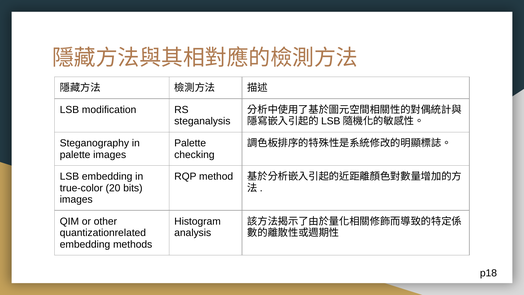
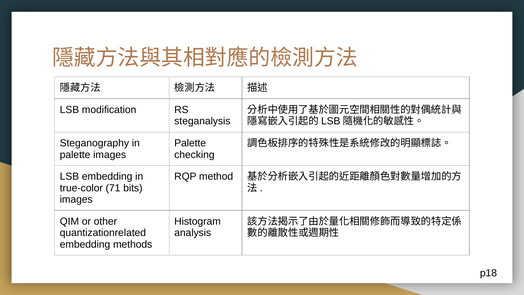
20: 20 -> 71 (113, 188)
